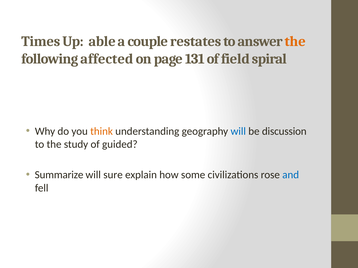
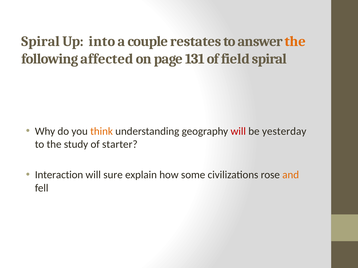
Times: Times -> Spiral (41, 42)
able: able -> into (102, 42)
will colour: blue -> red (238, 131)
discussion: discussion -> yesterday (284, 131)
guided: guided -> starter (120, 145)
Summarize: Summarize -> Interaction (59, 175)
and colour: blue -> orange (291, 175)
